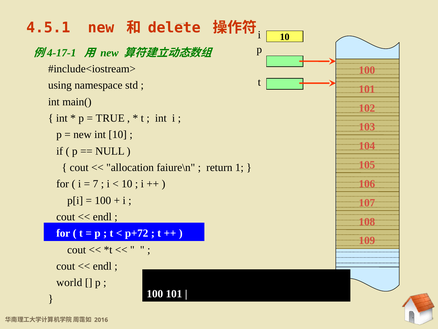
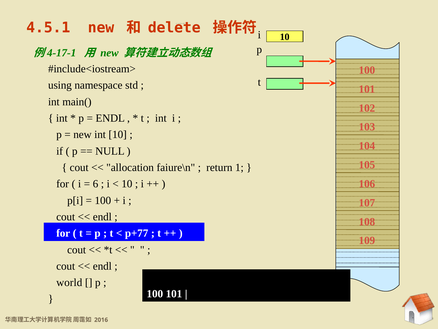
TRUE: TRUE -> ENDL (110, 118)
7: 7 -> 6 (96, 184)
p+72: p+72 -> p+77 (137, 233)
